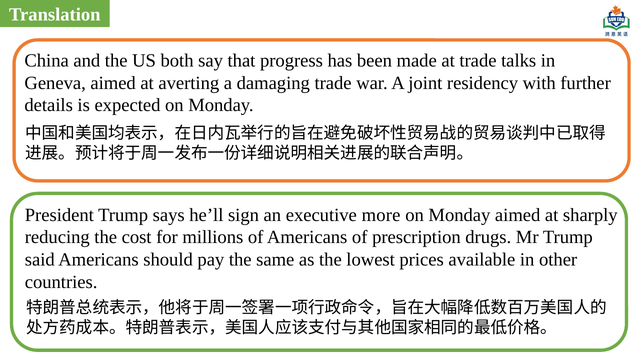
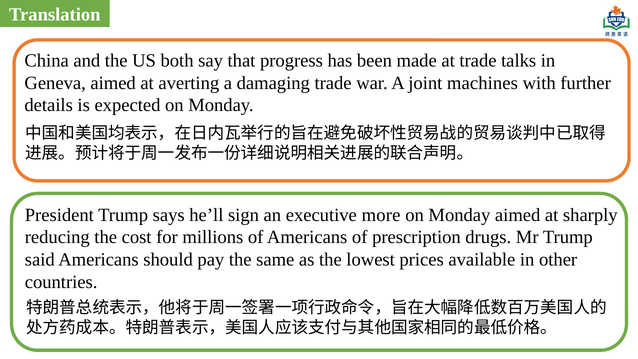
residency: residency -> machines (482, 83)
